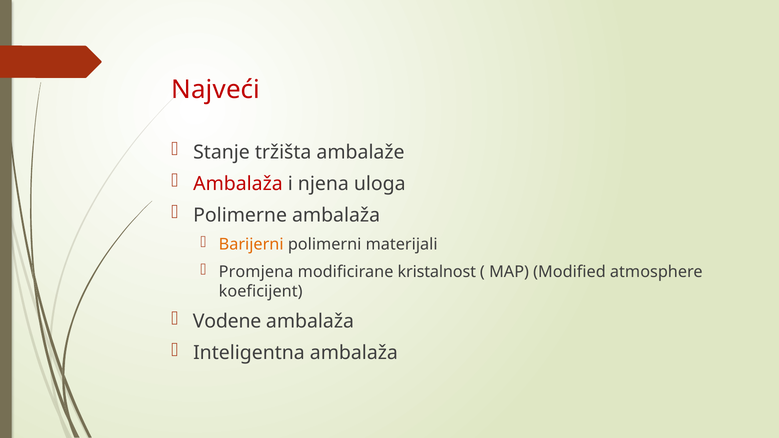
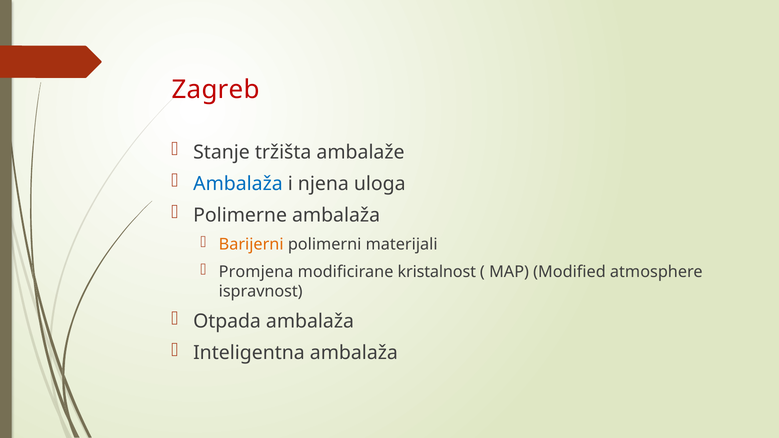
Najveći: Najveći -> Zagreb (216, 90)
Ambalaža colour: red -> blue (238, 184)
koeficijent: koeficijent -> ispravnost (261, 292)
Vodene: Vodene -> Otpada (227, 322)
